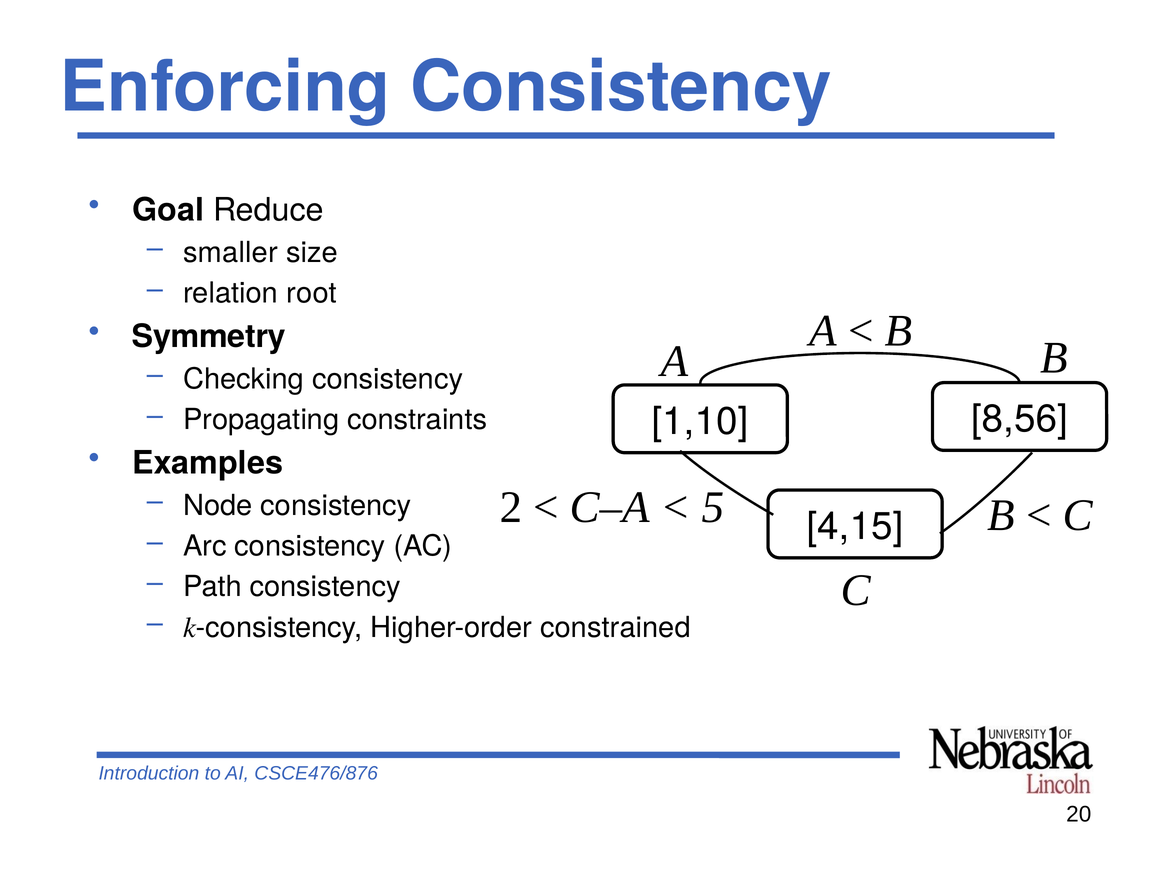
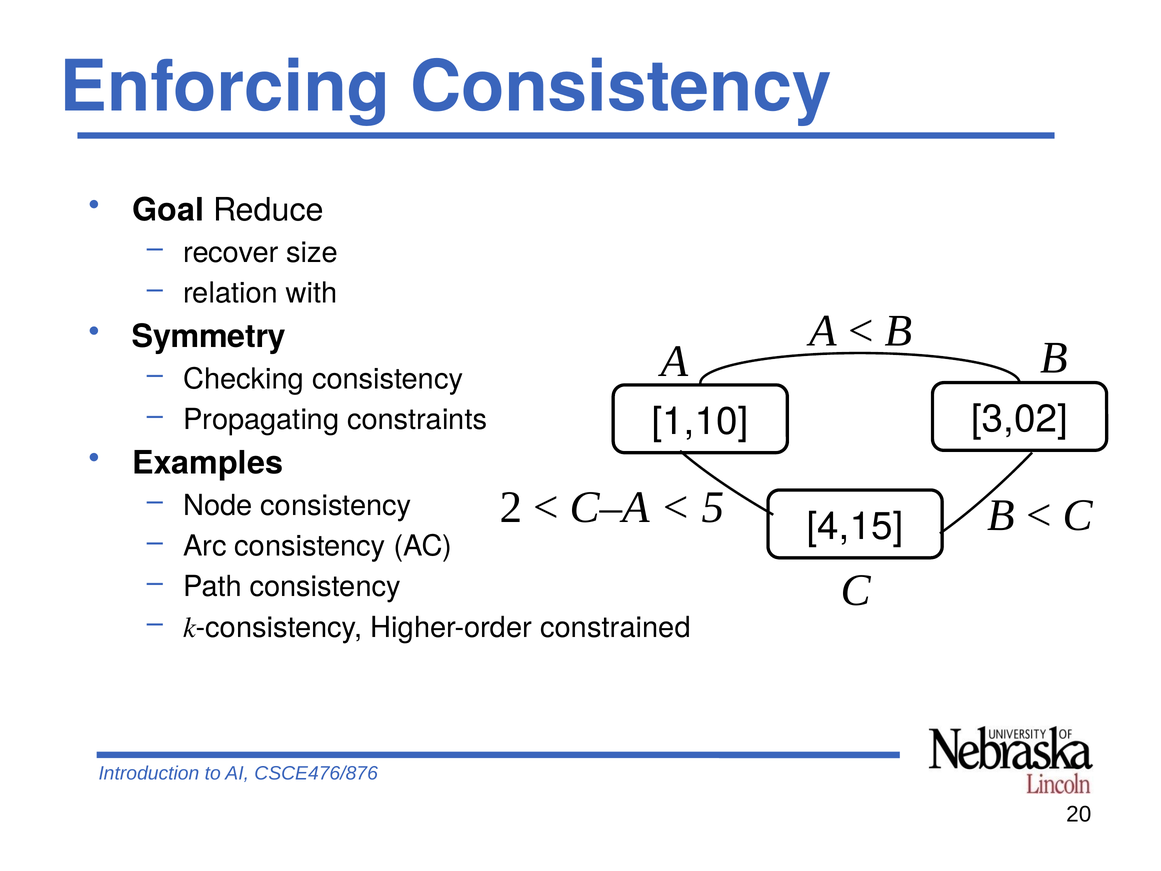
smaller: smaller -> recover (231, 253)
root: root -> with (312, 293)
8,56: 8,56 -> 3,02 (1019, 419)
